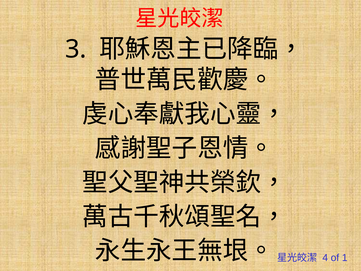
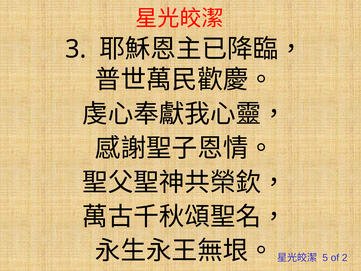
4: 4 -> 5 (325, 258)
1: 1 -> 2 (345, 258)
